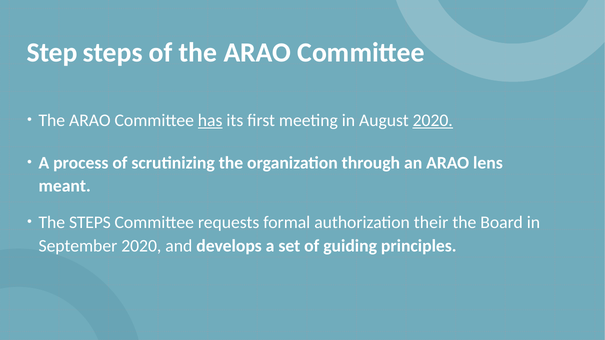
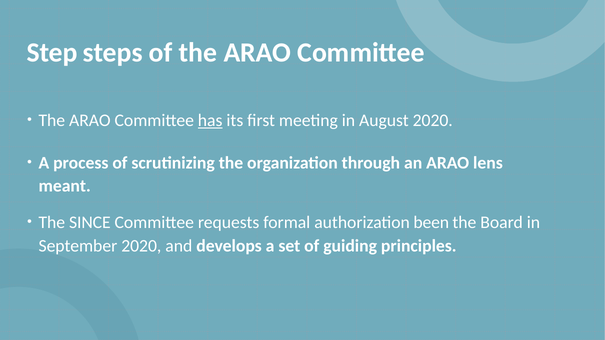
2020 underline: present -> none (433, 121)
The STEPS: STEPS -> SINCE (90, 223)
their: their -> been (431, 223)
